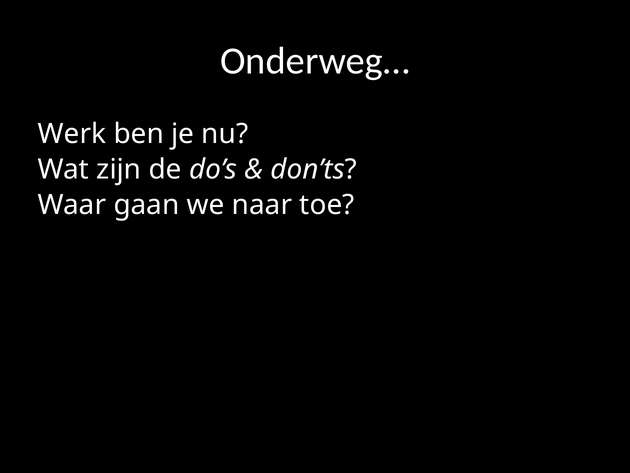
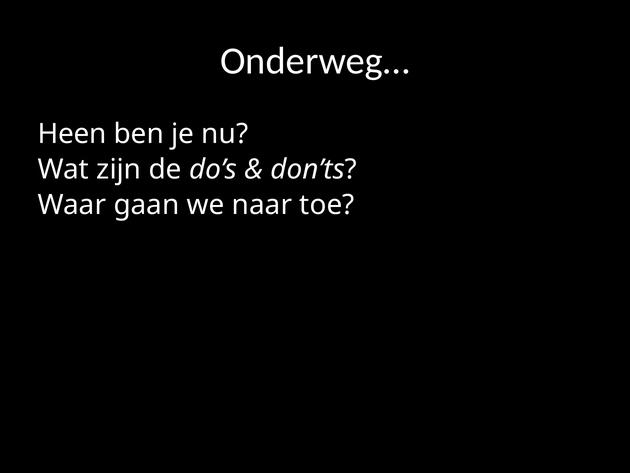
Werk: Werk -> Heen (72, 134)
